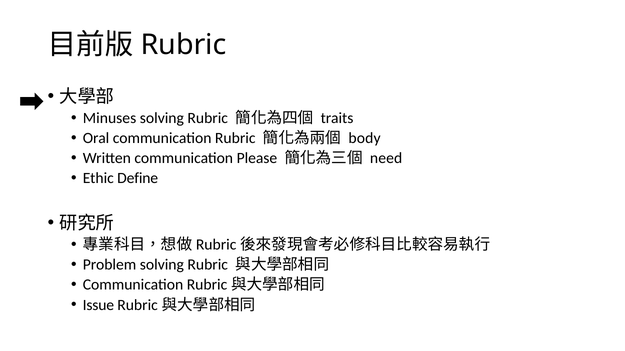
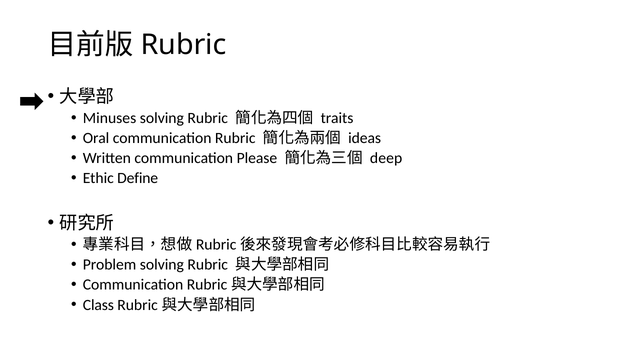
body: body -> ideas (365, 138)
need: need -> deep (386, 158)
Issue: Issue -> Class (98, 305)
